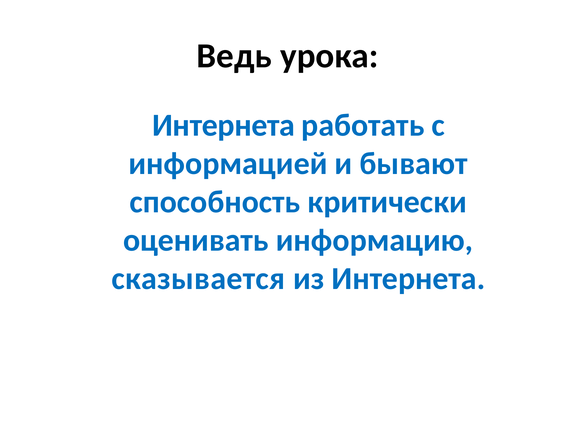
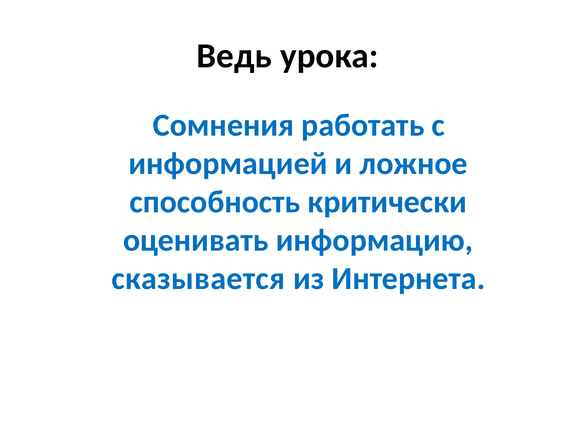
Интернета: Интернета -> Сомнения (223, 125)
бывают: бывают -> ложное (414, 163)
